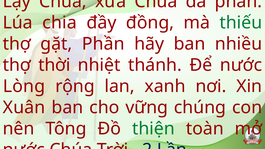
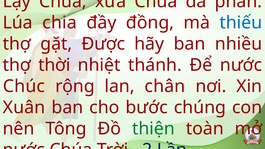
thiếu colour: green -> blue (241, 23)
Phần: Phần -> Được (103, 44)
Lòng: Lòng -> Chúc (24, 86)
xanh: xanh -> chân (165, 86)
vững: vững -> bước (147, 108)
